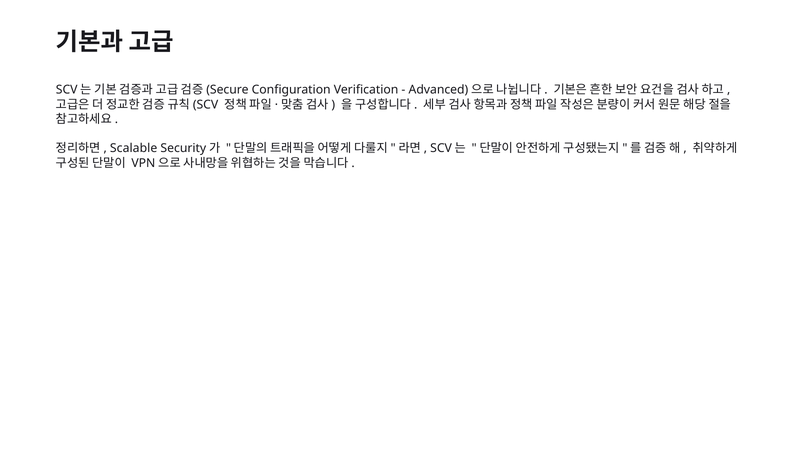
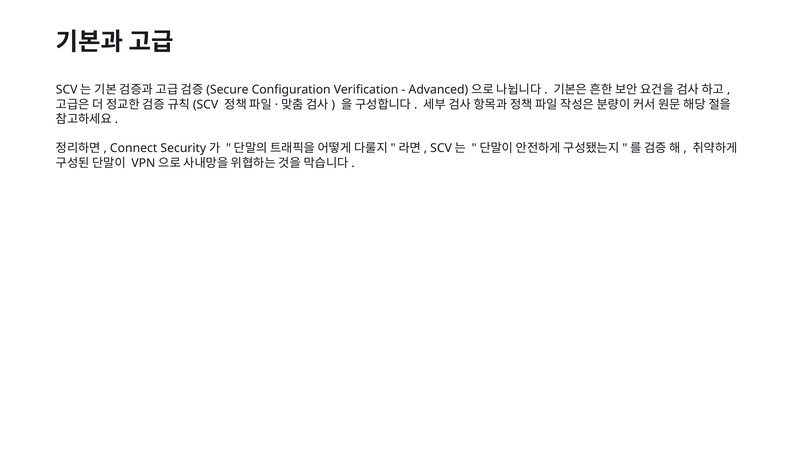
Scalable: Scalable -> Connect (134, 149)
